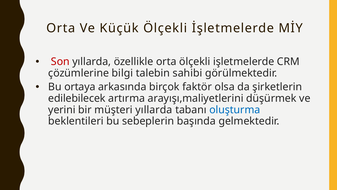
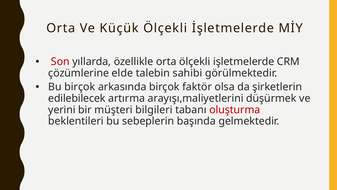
bilgi: bilgi -> elde (122, 73)
Bu ortaya: ortaya -> birçok (80, 87)
müşteri yıllarda: yıllarda -> bilgileri (154, 110)
oluşturma colour: blue -> red (235, 110)
